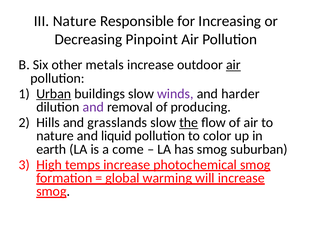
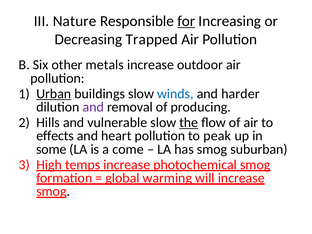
for underline: none -> present (186, 21)
Pinpoint: Pinpoint -> Trapped (152, 39)
air underline: present -> none (233, 65)
winds colour: purple -> blue (175, 94)
grasslands: grasslands -> vulnerable (117, 123)
nature: nature -> effects (55, 136)
liquid: liquid -> heart (116, 136)
color: color -> peak (217, 136)
earth: earth -> some (51, 149)
